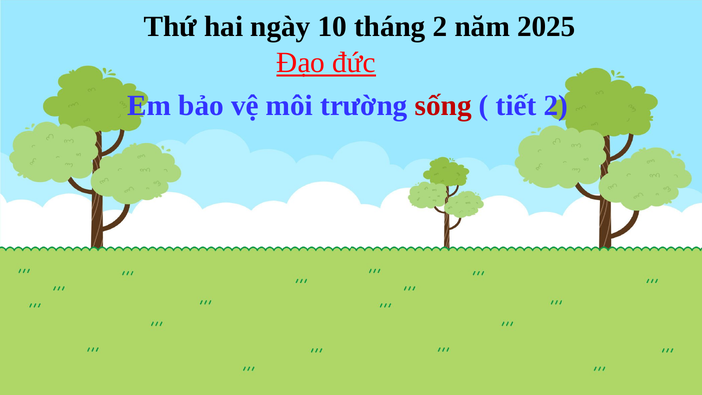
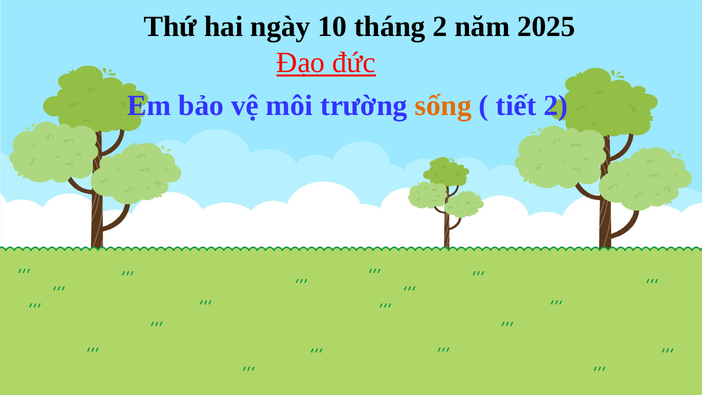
sống colour: red -> orange (443, 106)
